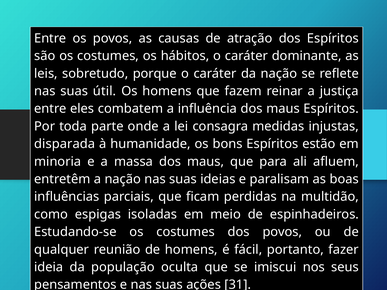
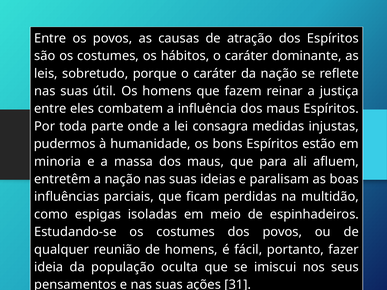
disparada: disparada -> pudermos (65, 144)
